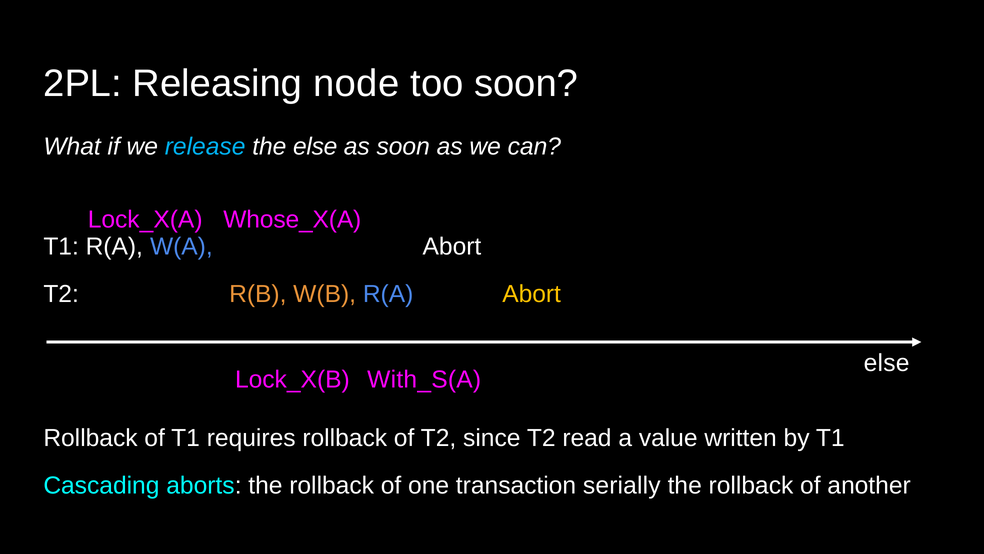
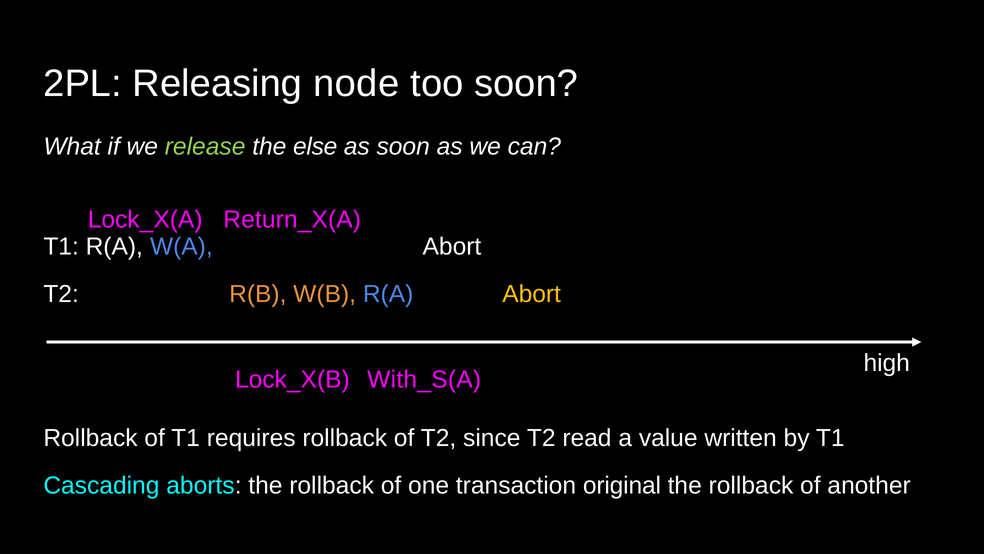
release colour: light blue -> light green (205, 147)
Whose_X(A: Whose_X(A -> Return_X(A (292, 219)
else: else -> high (887, 363)
serially: serially -> original (622, 485)
